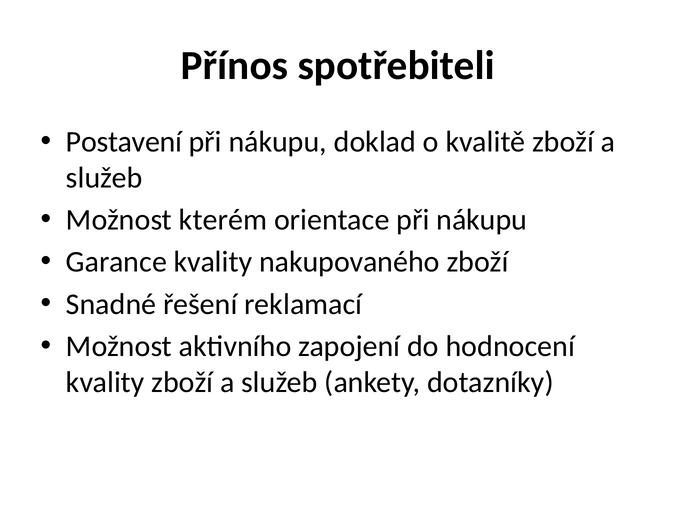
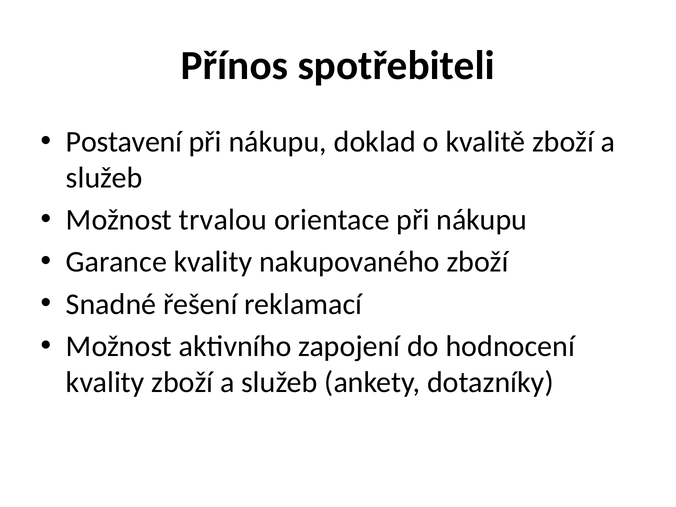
kterém: kterém -> trvalou (223, 220)
